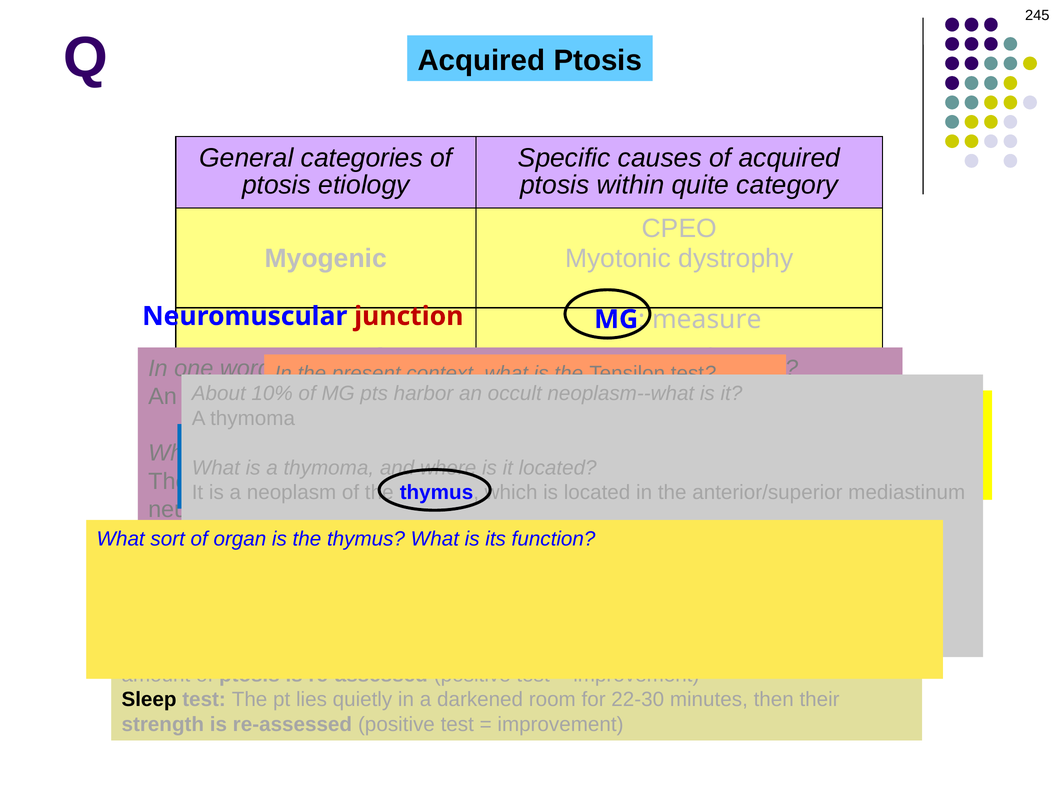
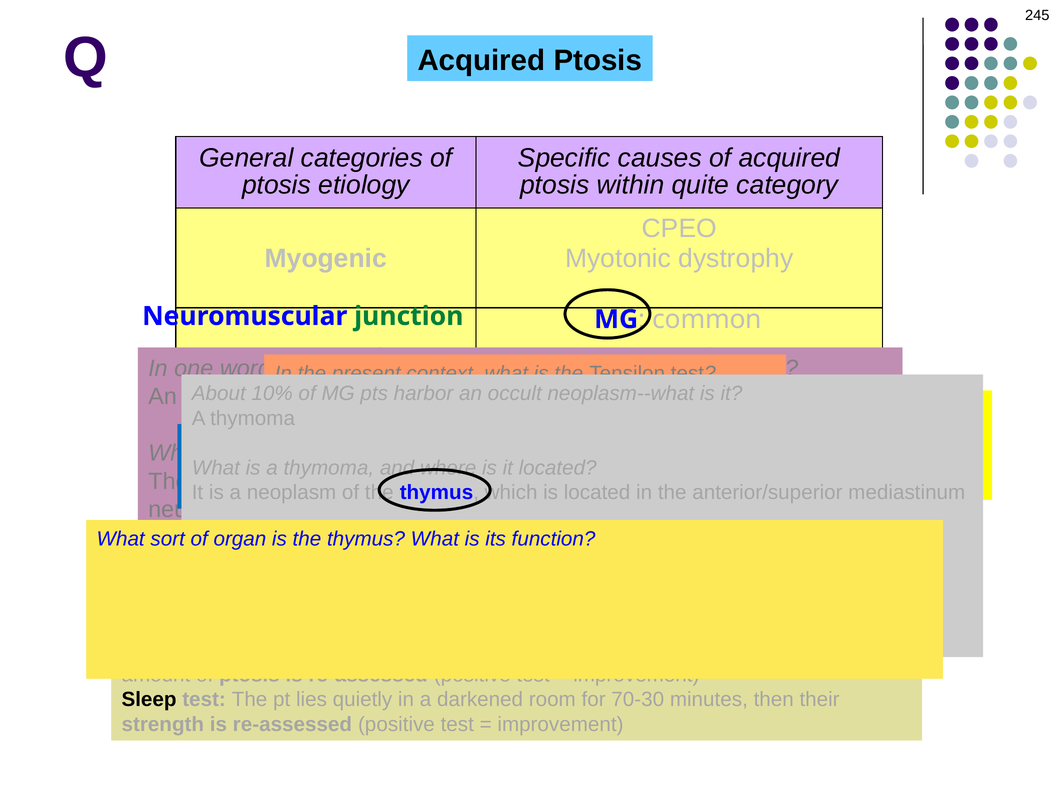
junction colour: red -> green (409, 316)
measure: measure -> common (707, 319)
22-30: 22-30 -> 70-30 (638, 700)
